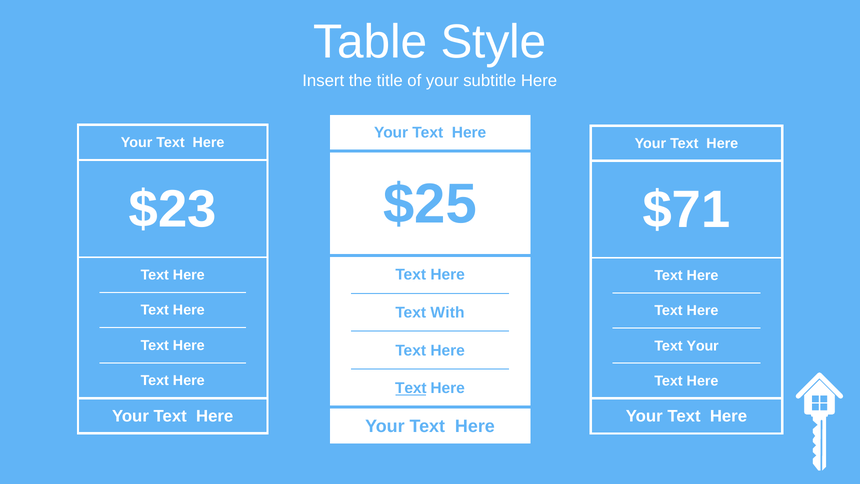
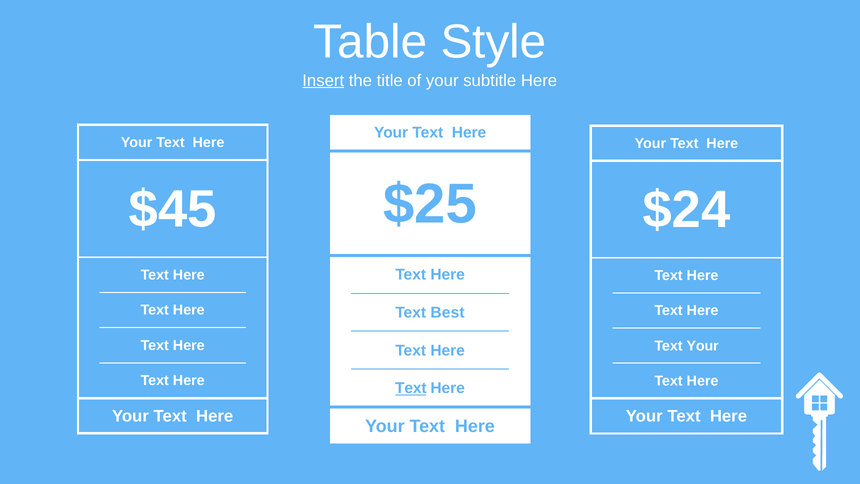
Insert underline: none -> present (323, 80)
$23: $23 -> $45 (173, 209)
$71: $71 -> $24 (686, 210)
With: With -> Best (448, 312)
